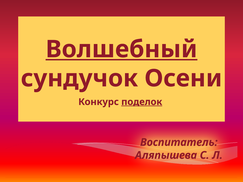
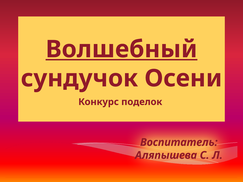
поделок underline: present -> none (142, 102)
